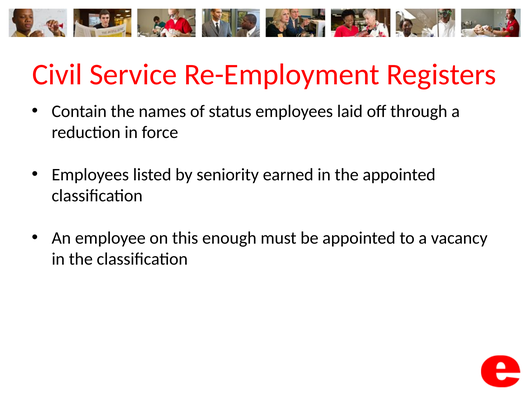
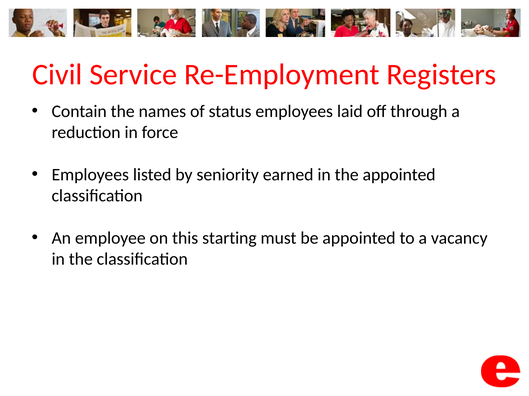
enough: enough -> starting (229, 238)
